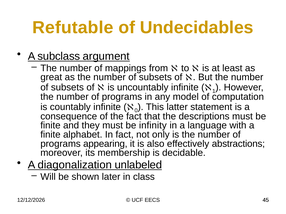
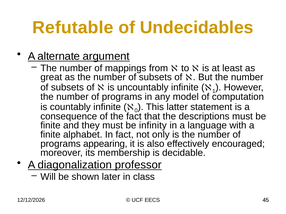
subclass: subclass -> alternate (59, 56)
abstractions: abstractions -> encouraged (238, 144)
unlabeled: unlabeled -> professor (138, 165)
